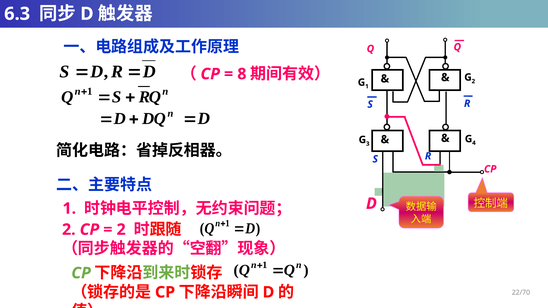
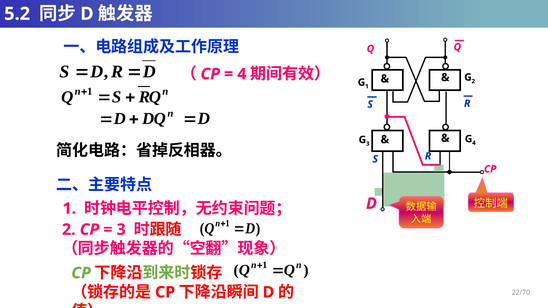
6.3: 6.3 -> 5.2 (17, 14)
8: 8 -> 4 (242, 74)
2: 2 -> 3 (121, 230)
